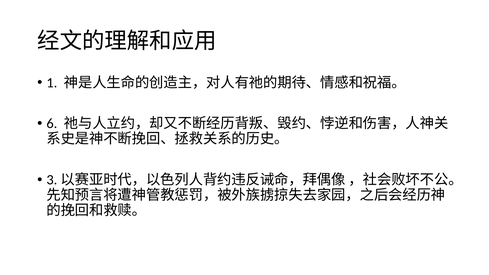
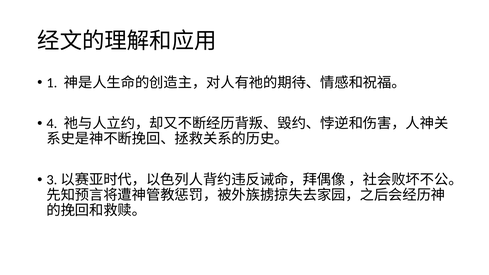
6: 6 -> 4 (52, 124)
